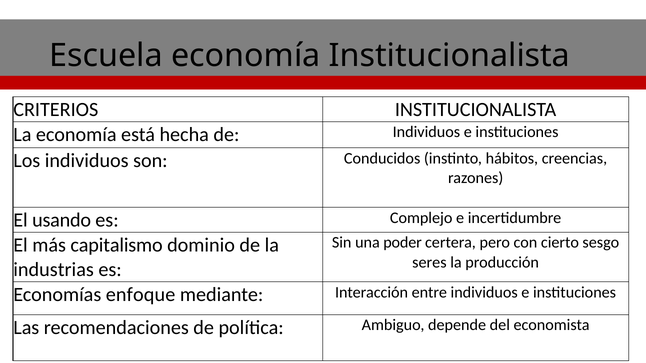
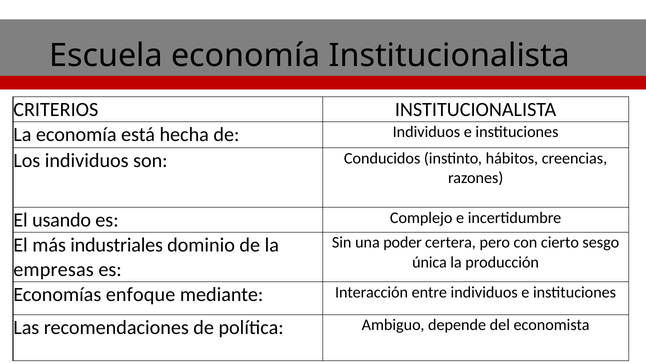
capitalismo: capitalismo -> industriales (117, 245)
seres: seres -> única (429, 263)
industrias: industrias -> empresas (54, 270)
